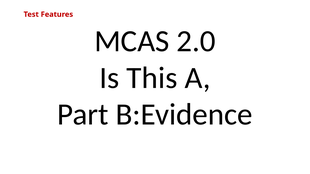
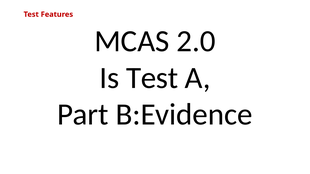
Is This: This -> Test (152, 78)
